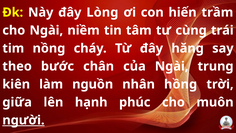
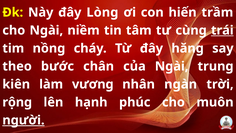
trái underline: none -> present (222, 30)
nguồn: nguồn -> vương (93, 84)
hồng: hồng -> ngàn (181, 84)
giữa: giữa -> rộng (17, 102)
